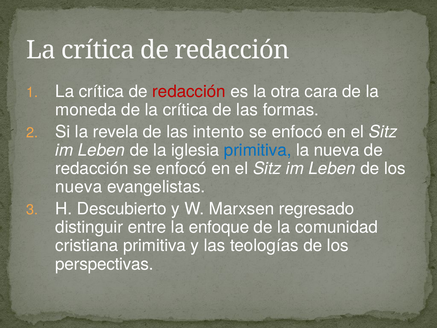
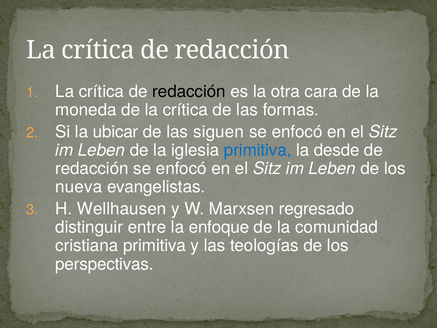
redacción colour: red -> black (189, 91)
revela: revela -> ubicar (116, 132)
intento: intento -> siguen (219, 132)
la nueva: nueva -> desde (337, 150)
Descubierto: Descubierto -> Wellhausen (122, 209)
